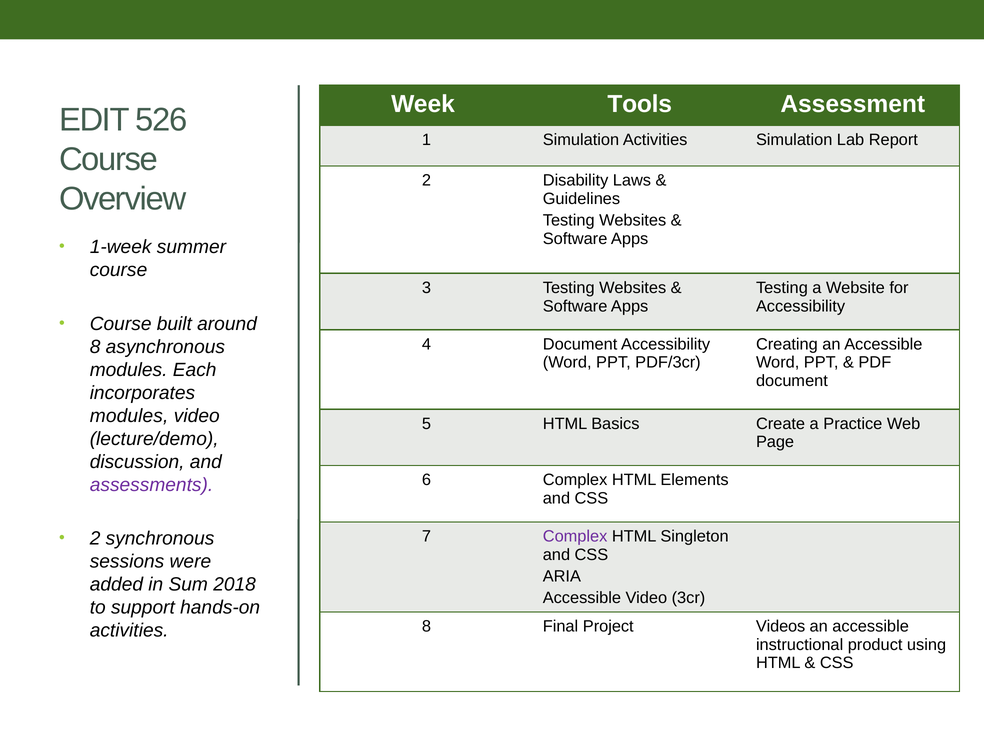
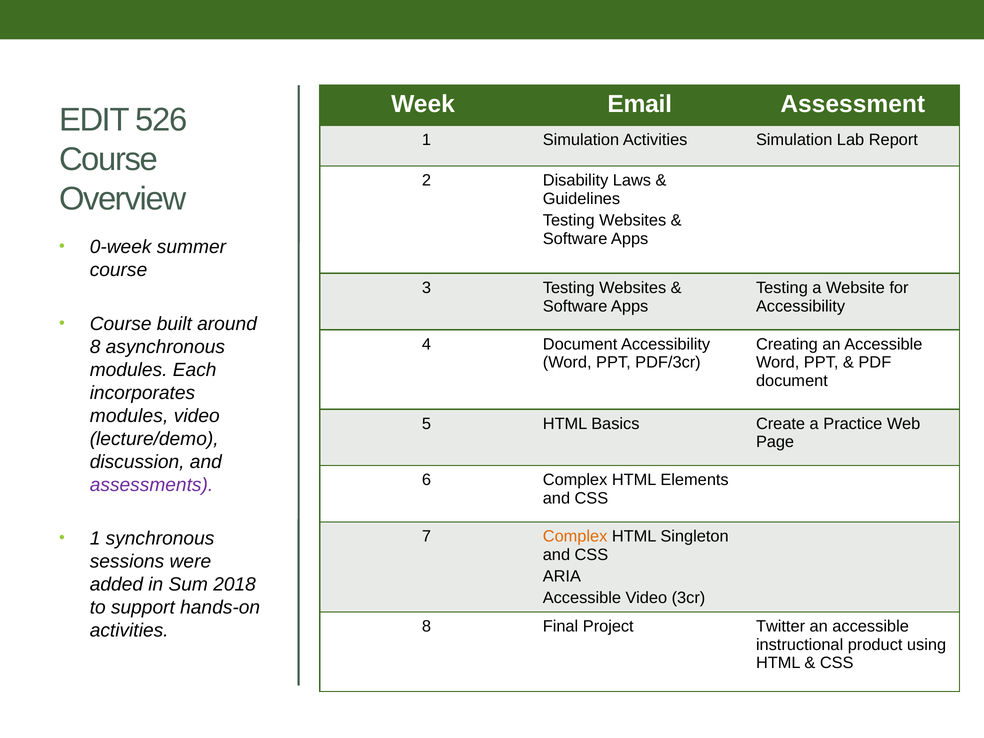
Tools: Tools -> Email (640, 104)
1-week: 1-week -> 0-week (121, 247)
Complex colour: purple -> orange (575, 536)
2: 2 -> 1 (95, 539)
Videos: Videos -> Twitter (781, 626)
